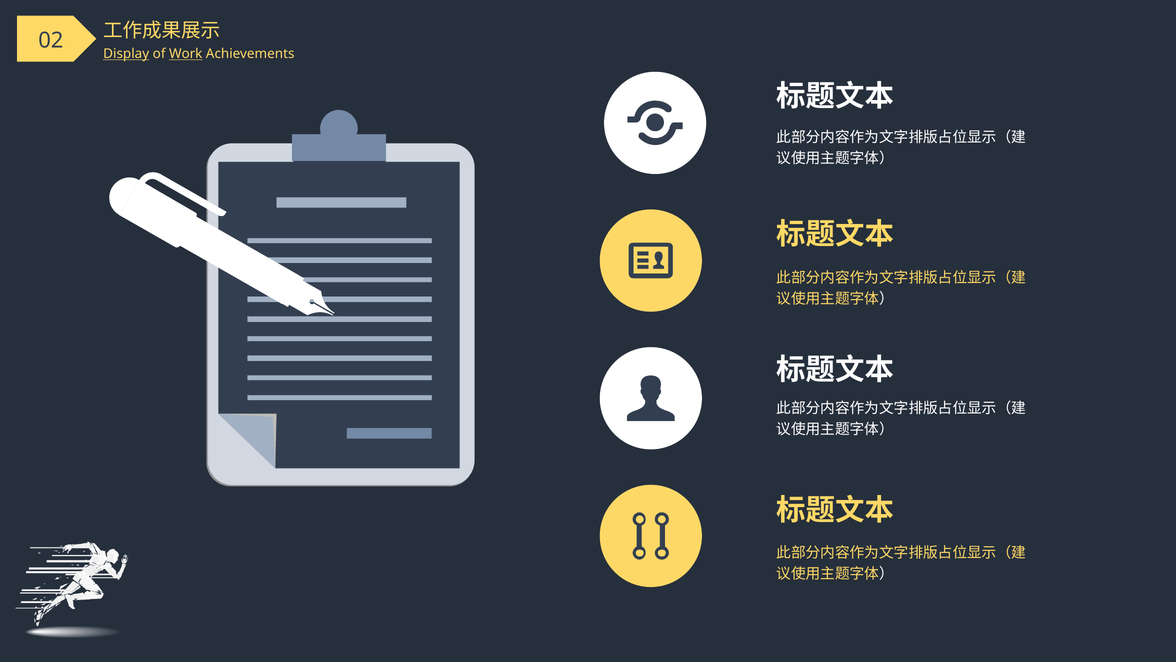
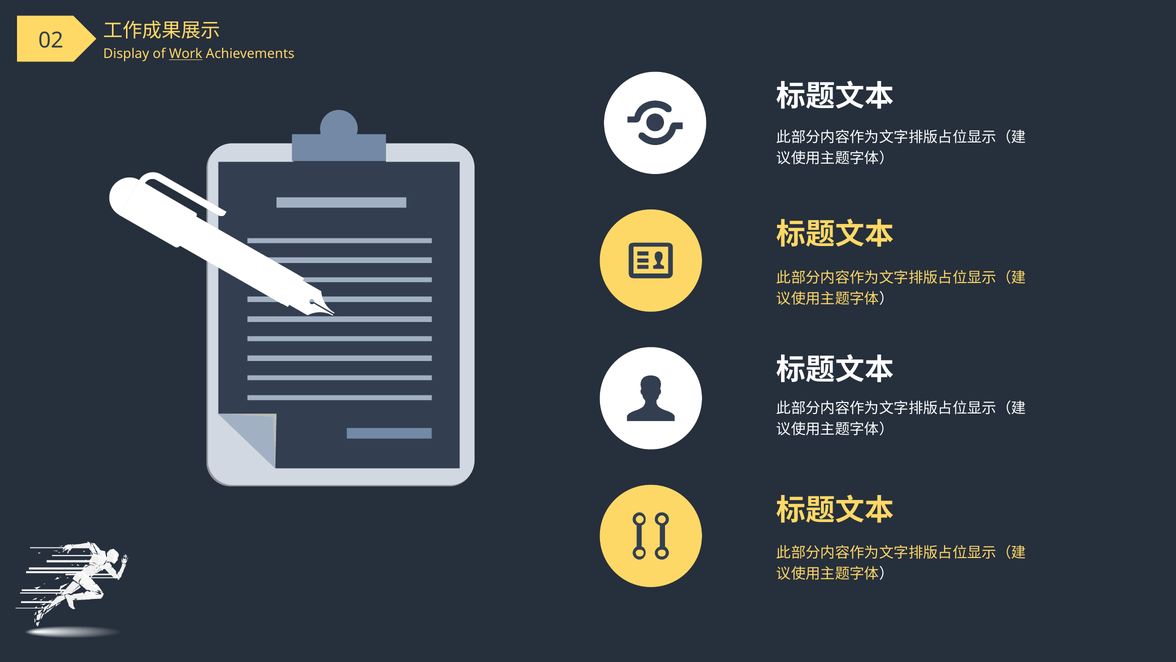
Display underline: present -> none (126, 54)
